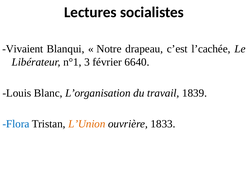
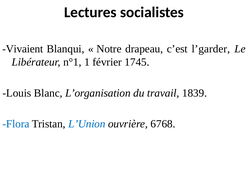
l’cachée: l’cachée -> l’garder (211, 49)
3: 3 -> 1 (87, 62)
6640: 6640 -> 1745 (137, 62)
L’Union colour: orange -> blue (87, 124)
1833: 1833 -> 6768 (163, 124)
